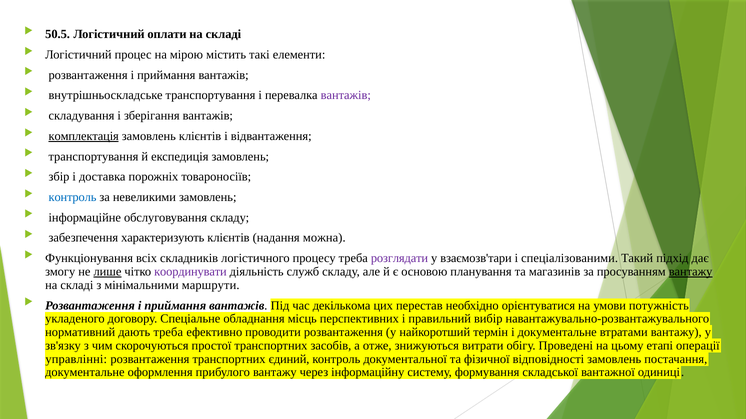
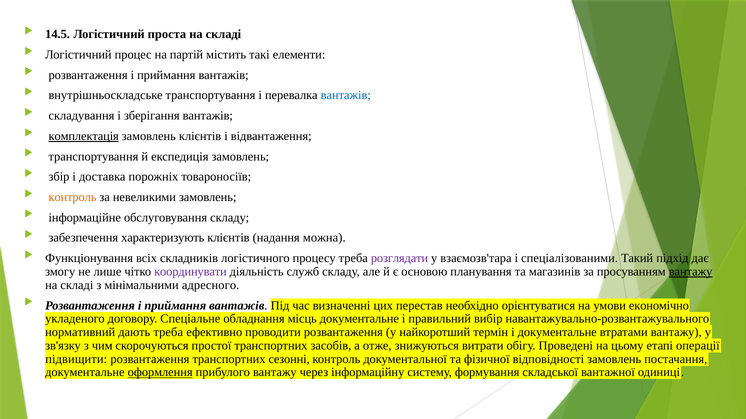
50.5: 50.5 -> 14.5 (58, 34)
оплати: оплати -> проста (167, 34)
мірою: мірою -> партій (186, 55)
вантажів colour: purple -> blue (346, 95)
контроль colour: blue -> orange (73, 197)
взаємозв'тари: взаємозв'тари -> взаємозв'тара (476, 259)
лише underline: present -> none (107, 272)
маршрути: маршрути -> адресного (211, 285)
декількома: декількома -> визначенні (342, 306)
потужність: потужність -> економічно (659, 306)
місць перспективних: перспективних -> документальне (359, 319)
управлінні: управлінні -> підвищити (76, 360)
єдиний: єдиний -> сезонні (289, 360)
оформлення underline: none -> present (160, 373)
